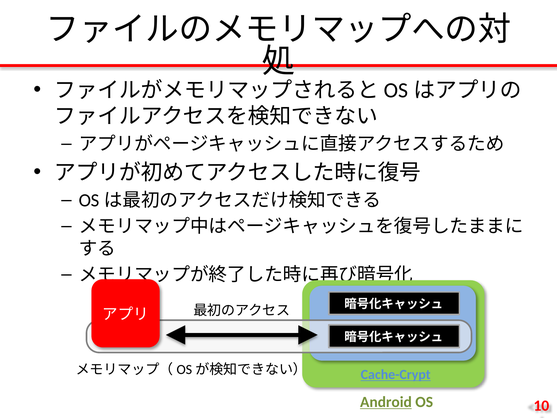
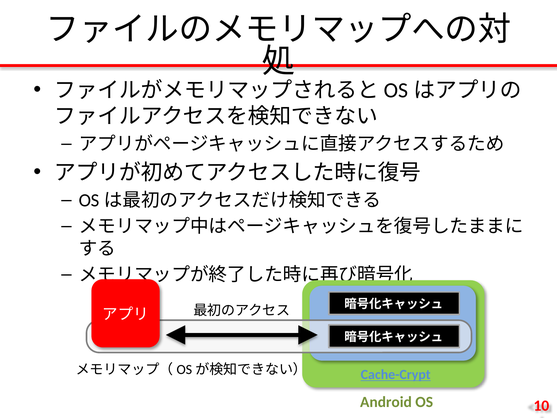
Android underline: present -> none (386, 402)
